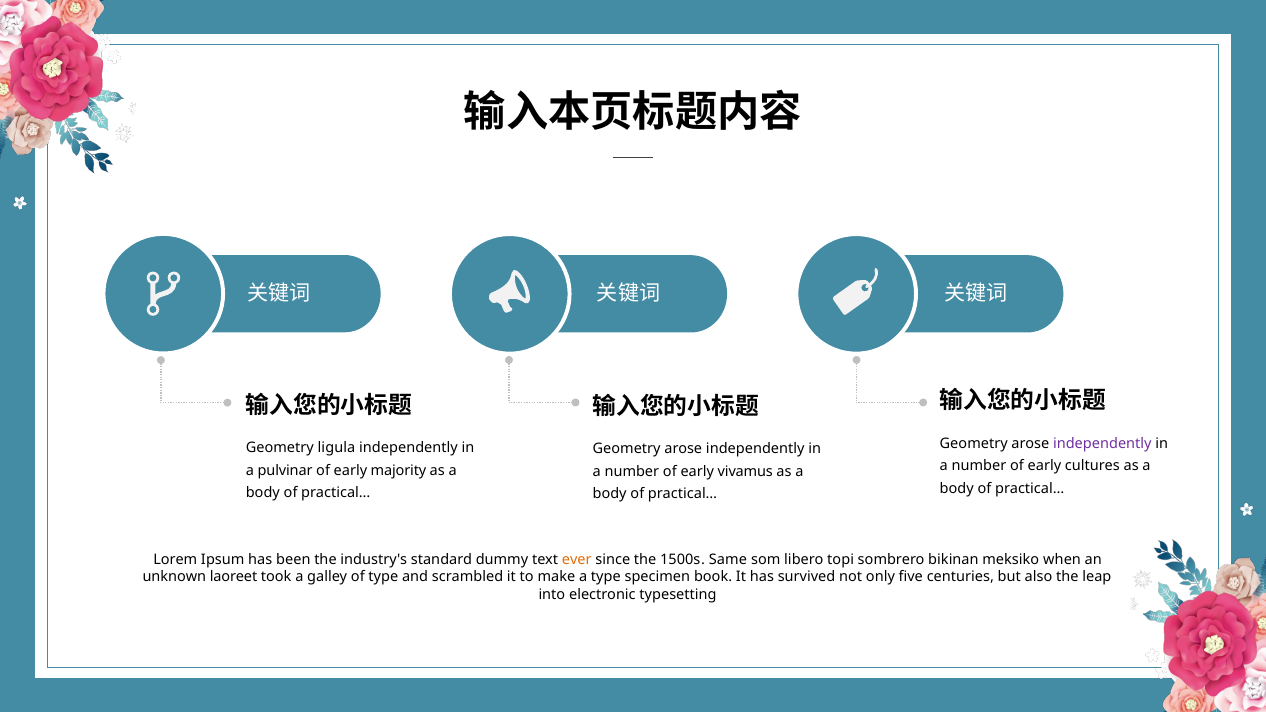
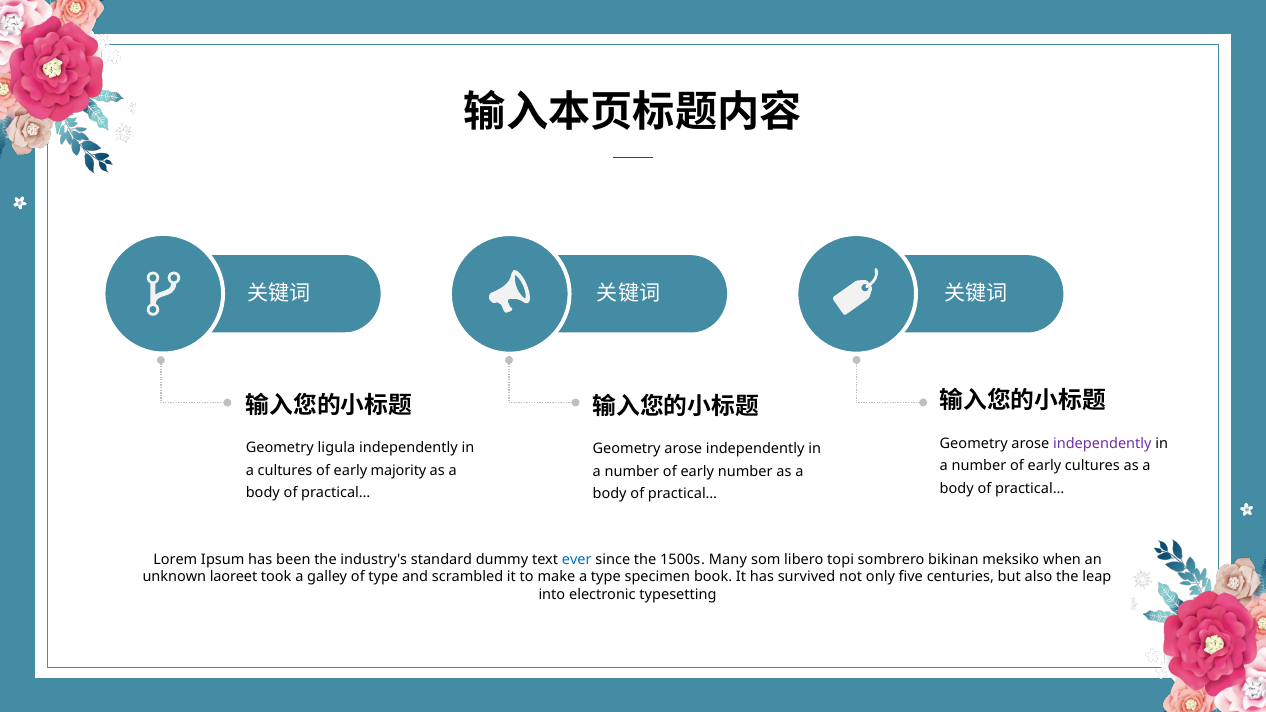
a pulvinar: pulvinar -> cultures (285, 471)
early vivamus: vivamus -> number (745, 471)
ever colour: orange -> blue (577, 560)
Same: Same -> Many (728, 560)
